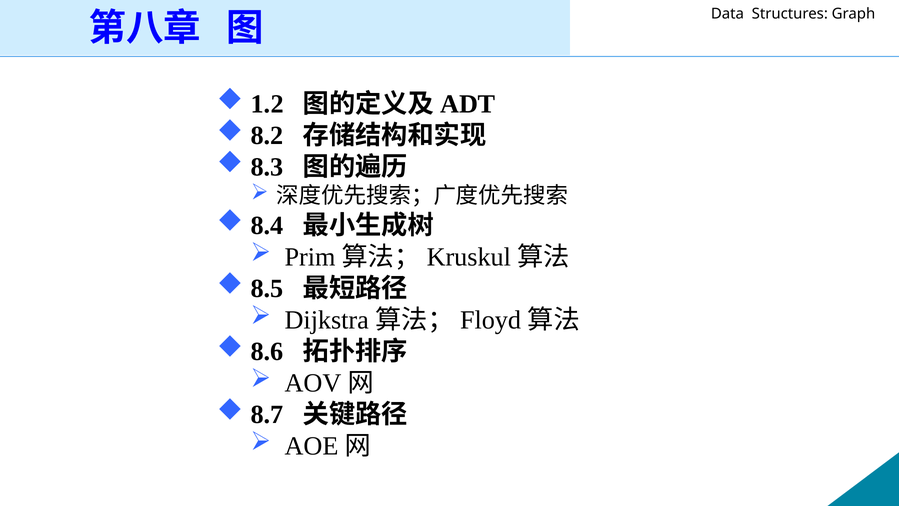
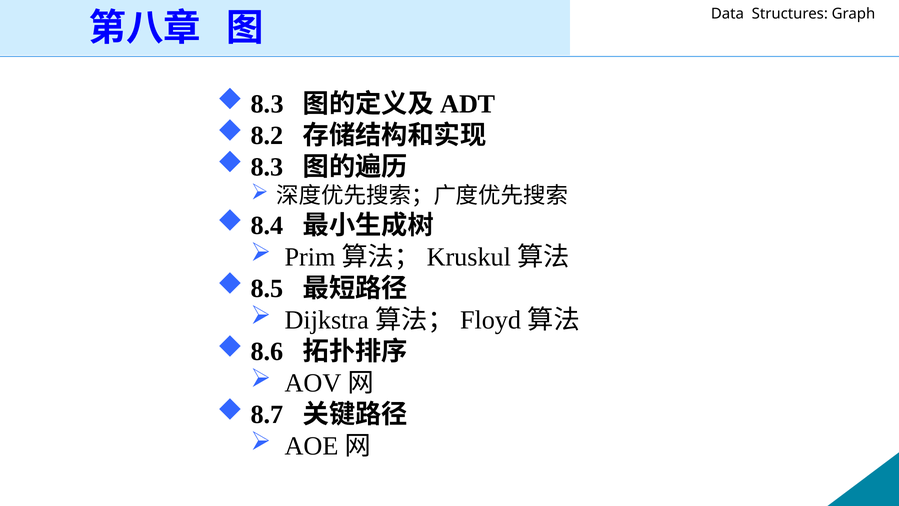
1.2: 1.2 -> 8.3 (267, 104)
